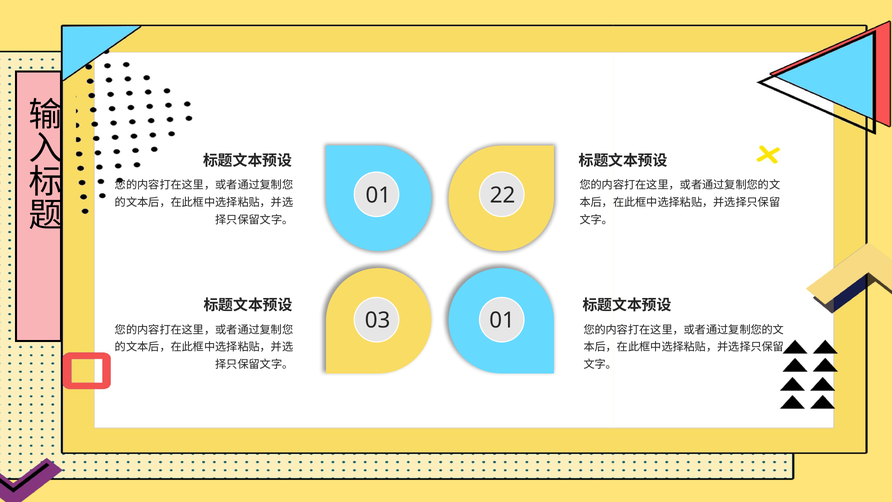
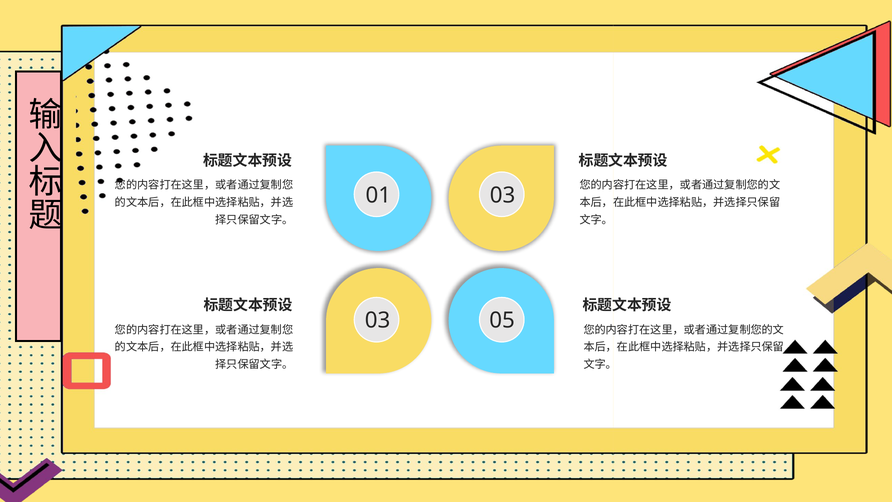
01 22: 22 -> 03 (503, 195)
03 01: 01 -> 05 (502, 320)
